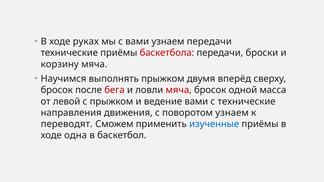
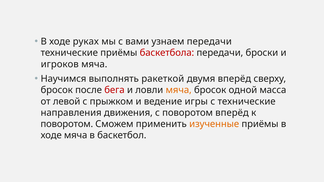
корзину: корзину -> игроков (60, 64)
выполнять прыжком: прыжком -> ракеткой (163, 79)
мяча colour: red -> orange (179, 90)
ведение вами: вами -> игры (196, 102)
поворотом узнаем: узнаем -> вперёд (232, 113)
переводят: переводят -> поворотом (67, 124)
изученные colour: blue -> orange (214, 124)
ходе одна: одна -> мяча (76, 136)
